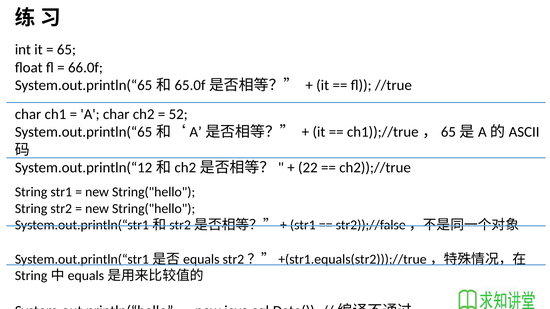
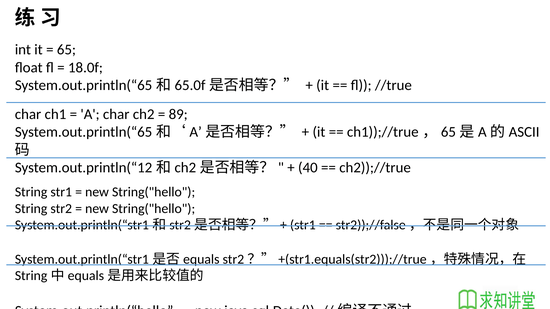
66.0f: 66.0f -> 18.0f (85, 68)
52: 52 -> 89 (178, 114)
22: 22 -> 40 (308, 168)
